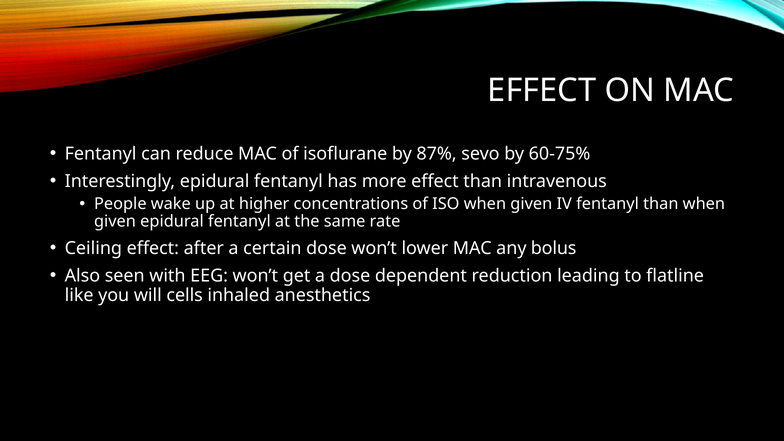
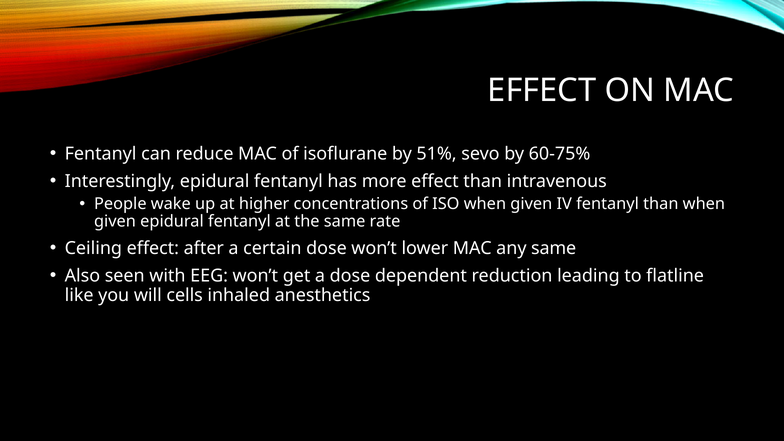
87%: 87% -> 51% (437, 154)
any bolus: bolus -> same (554, 248)
